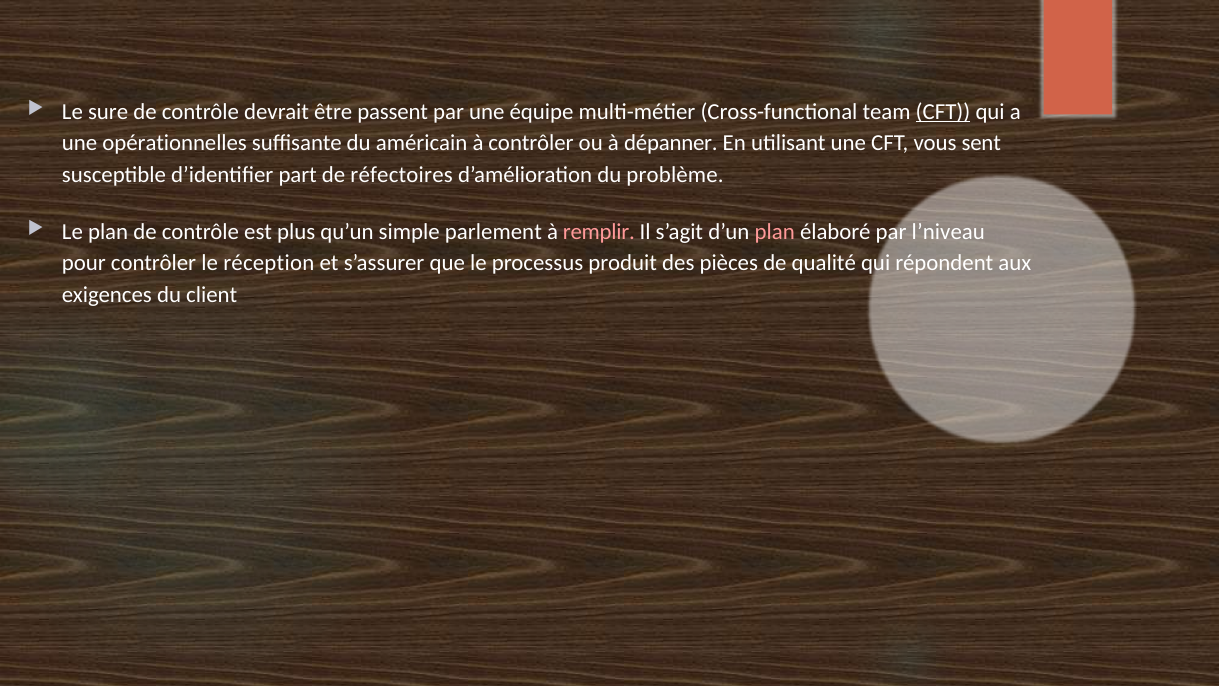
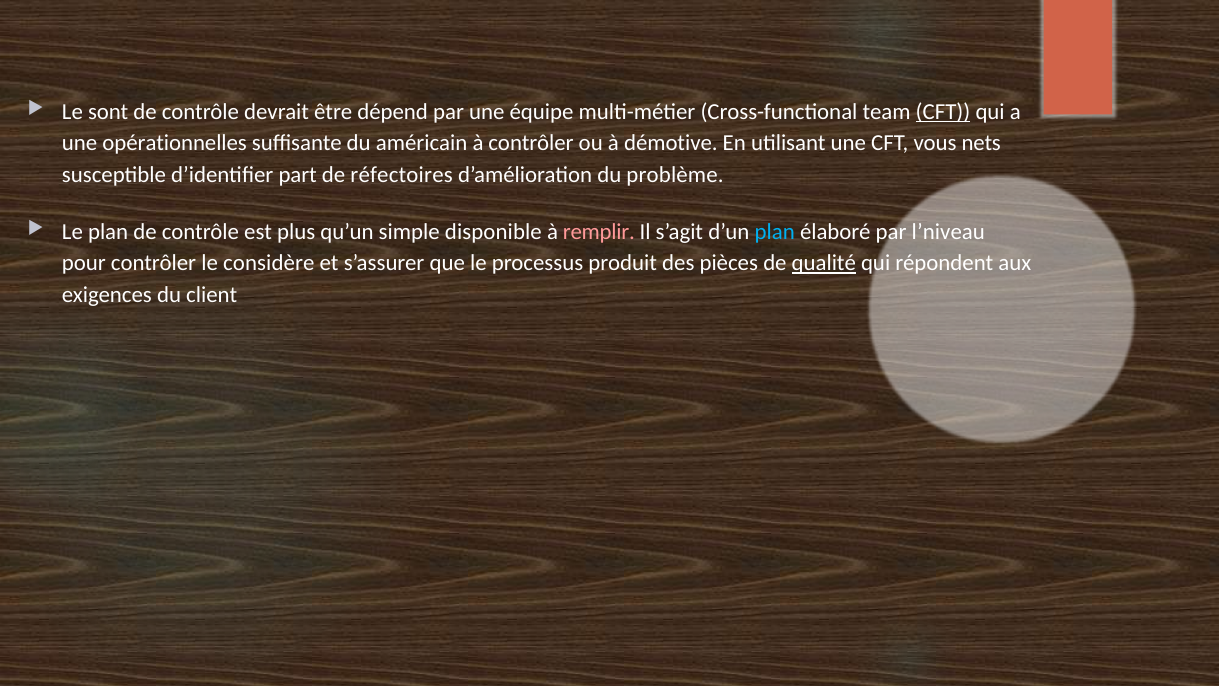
sure: sure -> sont (108, 111)
passent: passent -> dépend (393, 111)
dépanner: dépanner -> démotive (671, 143)
sent: sent -> nets (981, 143)
parlement: parlement -> disponible (493, 231)
plan colour: pink -> light blue (775, 231)
réception: réception -> considère (269, 263)
qualité underline: none -> present (824, 263)
